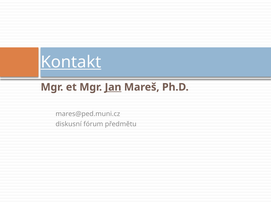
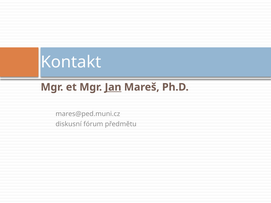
Kontakt underline: present -> none (71, 62)
